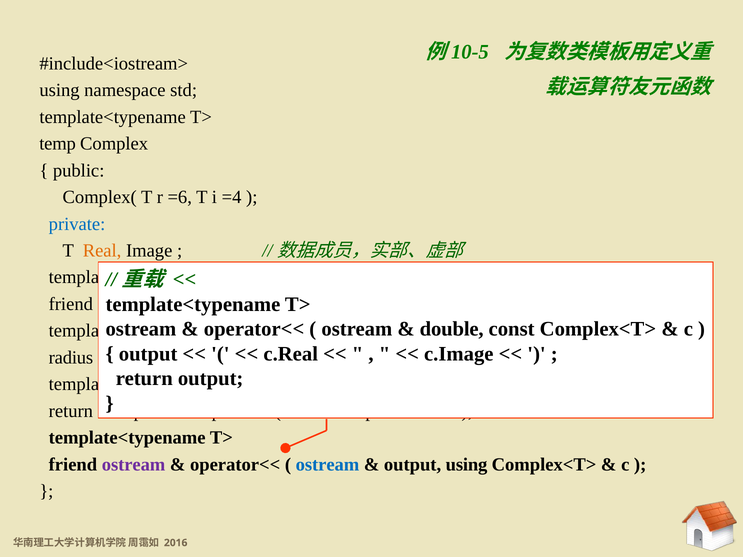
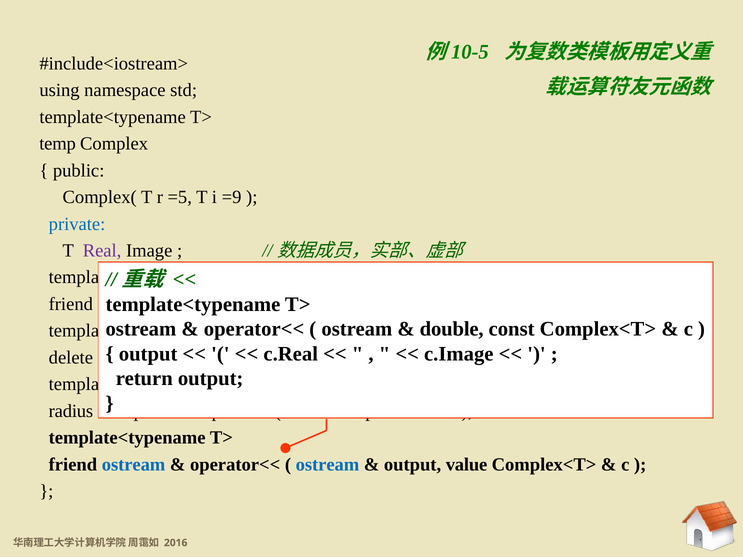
=6: =6 -> =5 (180, 197)
=4: =4 -> =9 (232, 197)
Real colour: orange -> purple (102, 251)
radius: radius -> delete (71, 358)
return: return -> radius (71, 411)
ostream colour: purple -> blue (134, 465)
output using: using -> value (467, 465)
